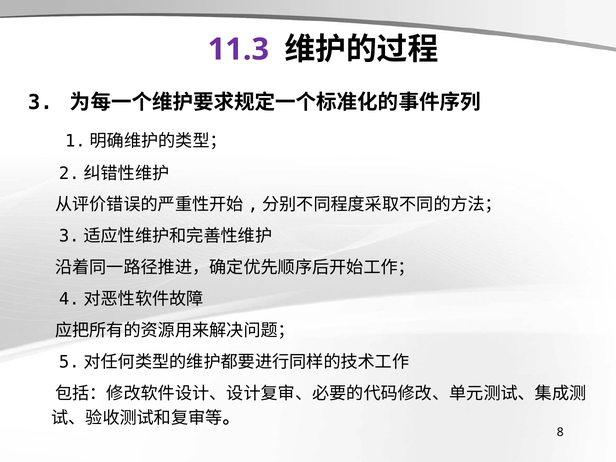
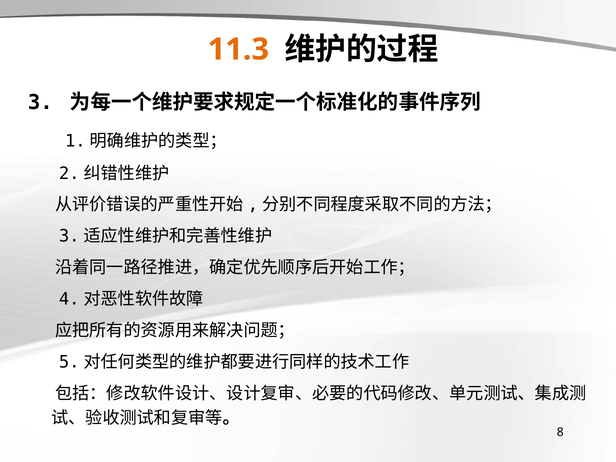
11.3 colour: purple -> orange (238, 49)
